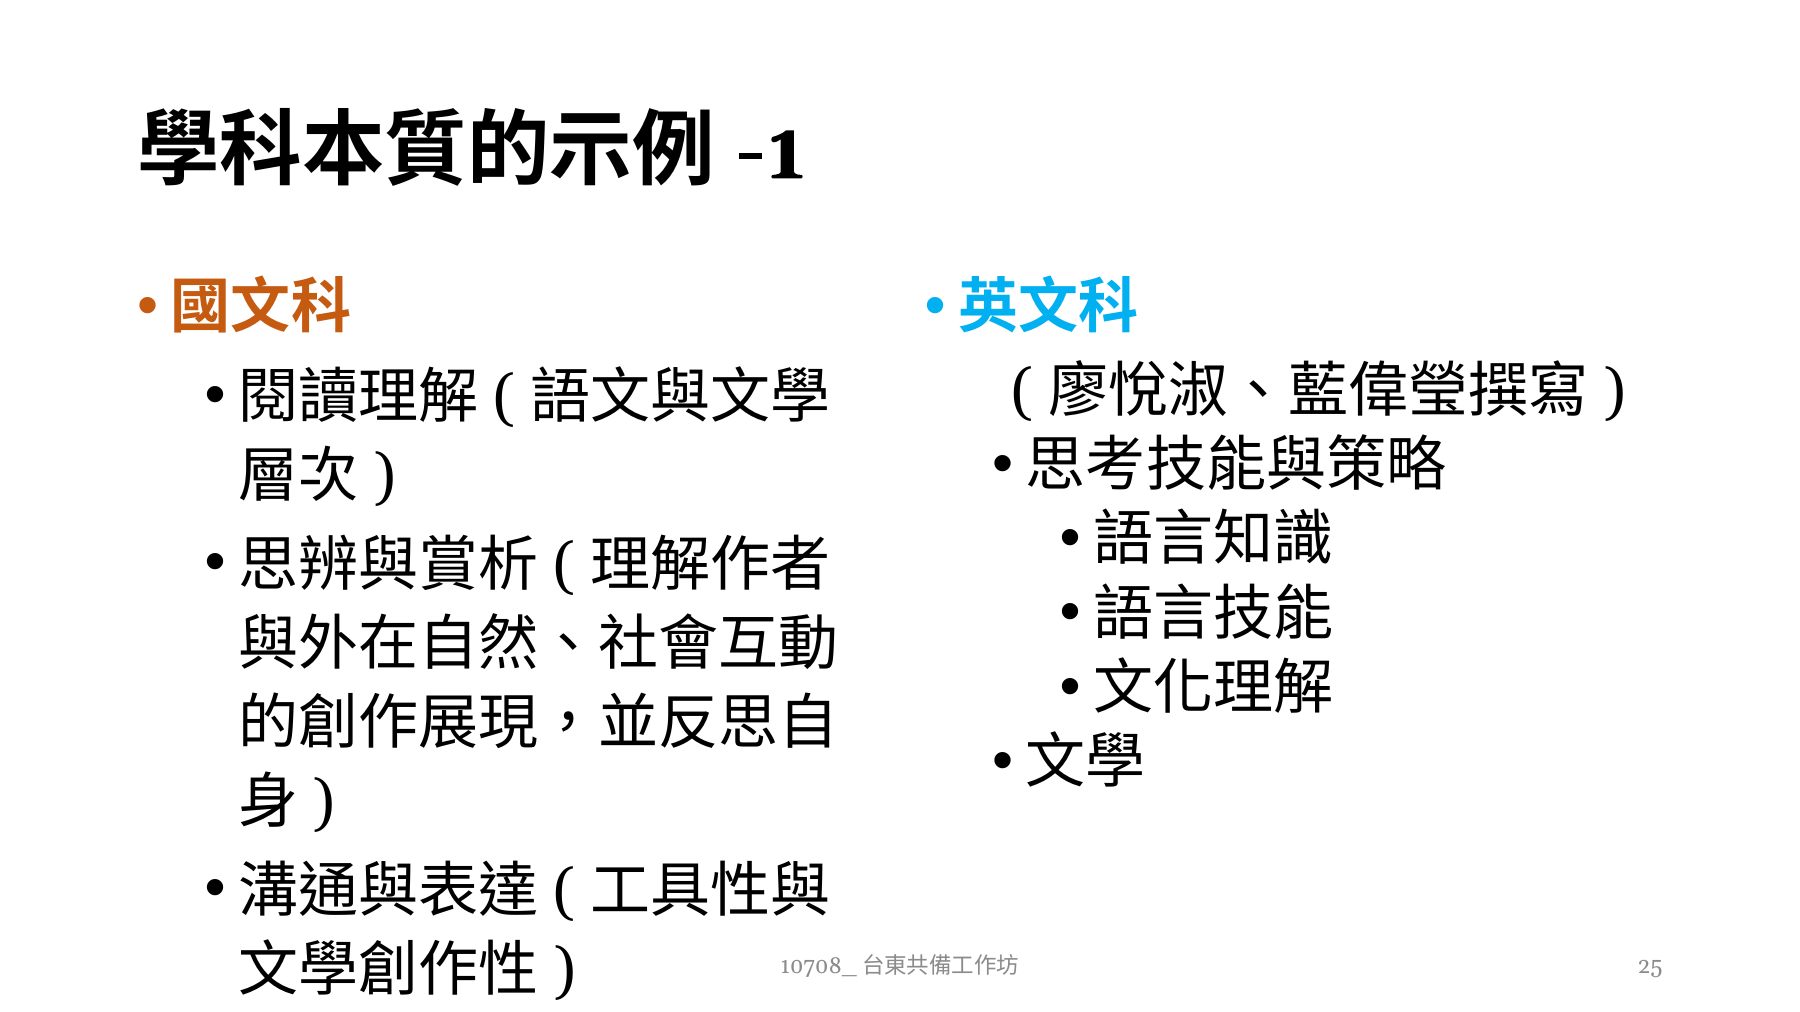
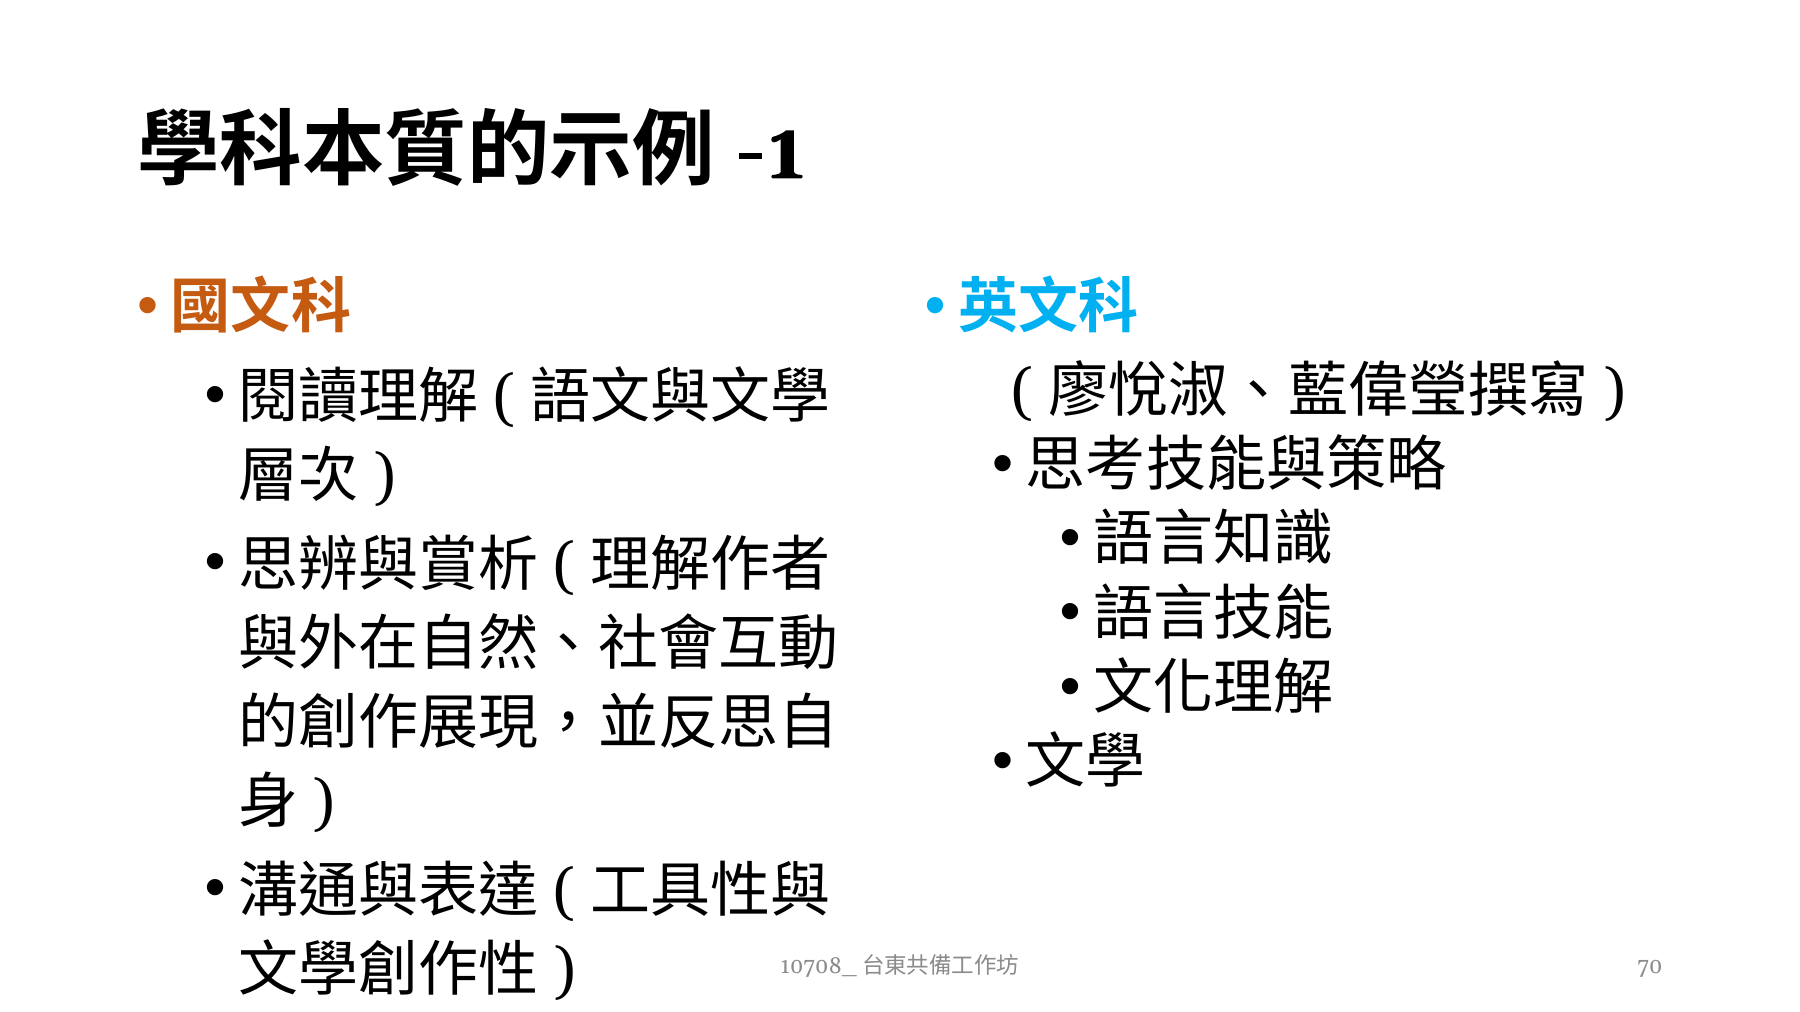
25: 25 -> 70 (1650, 966)
